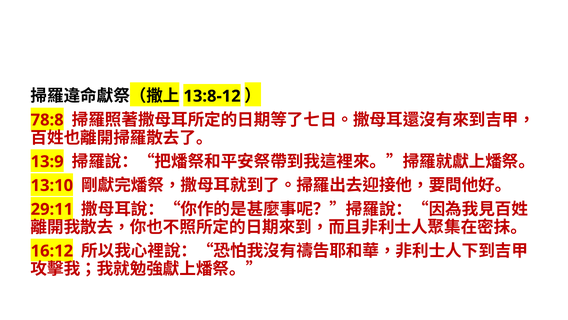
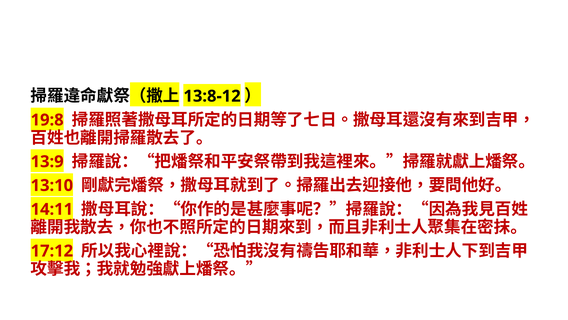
78:8: 78:8 -> 19:8 (47, 120)
29:11: 29:11 -> 14:11 (52, 209)
16:12: 16:12 -> 17:12 (52, 251)
